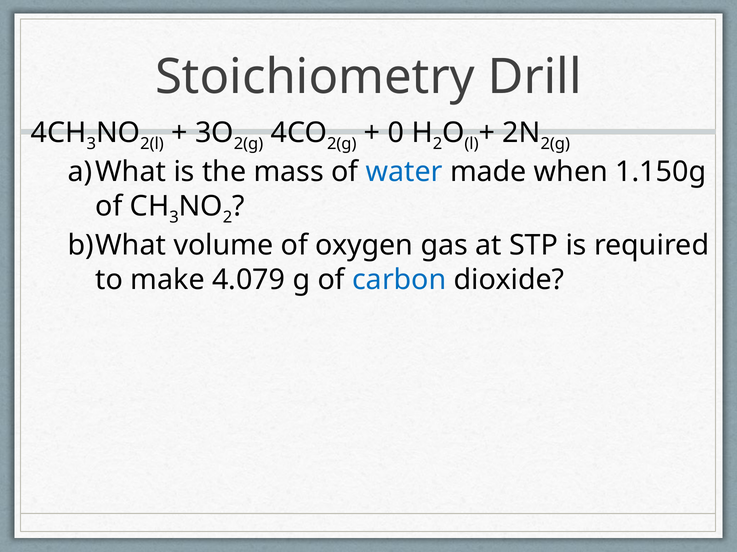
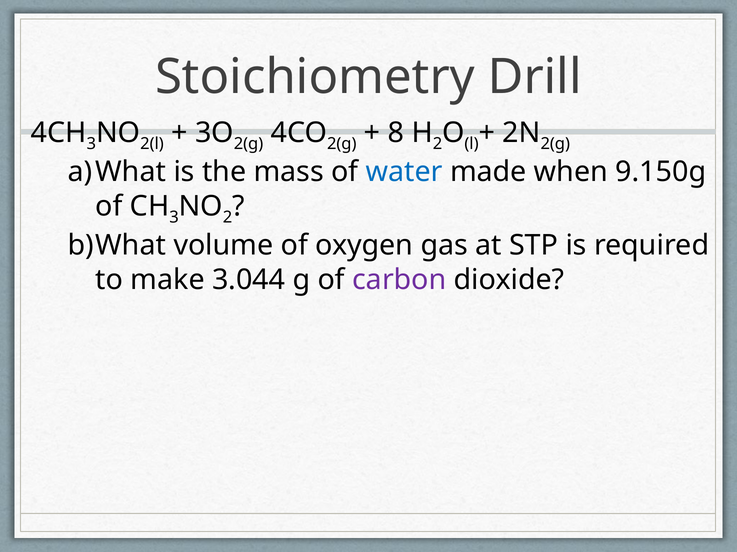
0: 0 -> 8 (396, 133)
1.150g: 1.150g -> 9.150g (661, 172)
4.079: 4.079 -> 3.044 (249, 280)
carbon colour: blue -> purple (399, 280)
